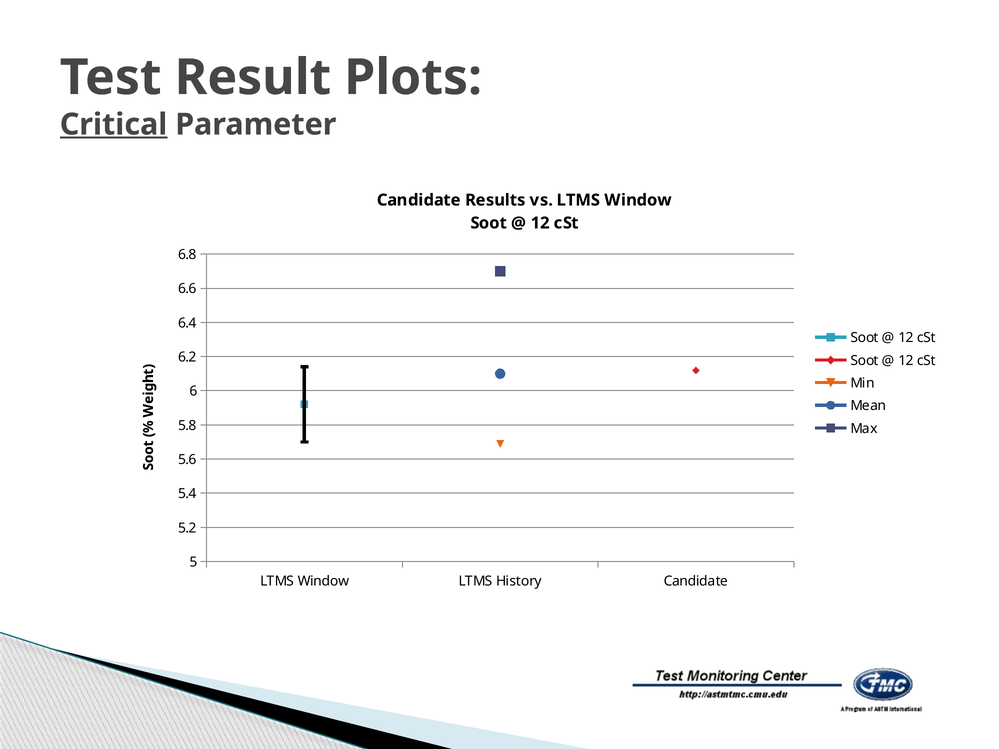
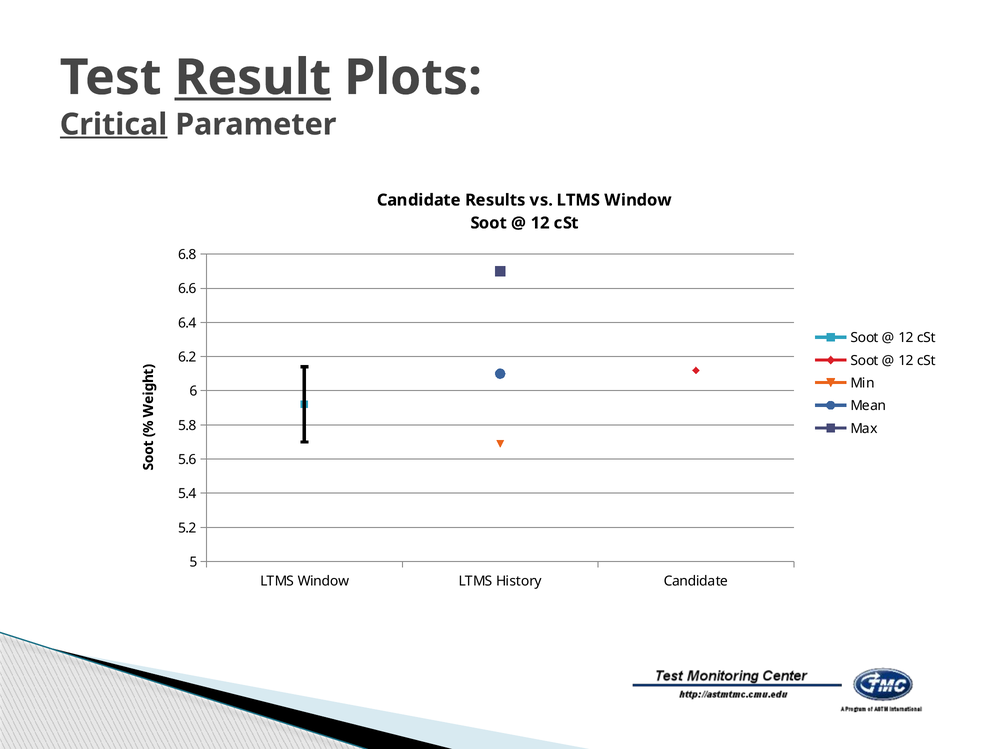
Result underline: none -> present (253, 78)
